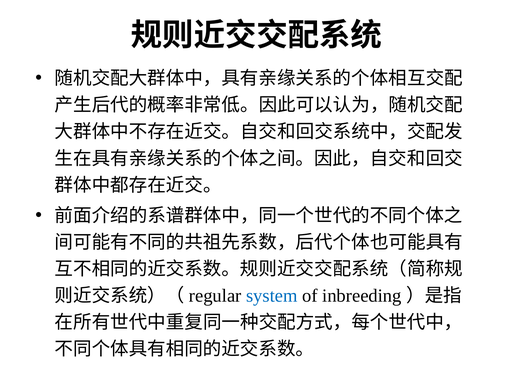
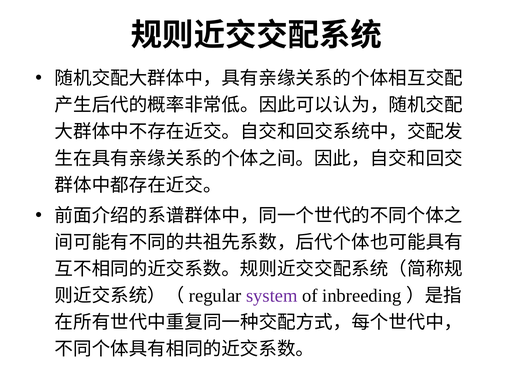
system colour: blue -> purple (272, 295)
